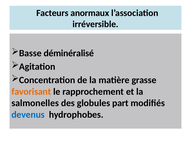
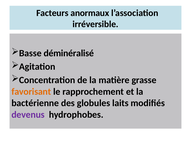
salmonelles: salmonelles -> bactérienne (35, 103)
part: part -> laits (120, 103)
devenus colour: blue -> purple (28, 114)
